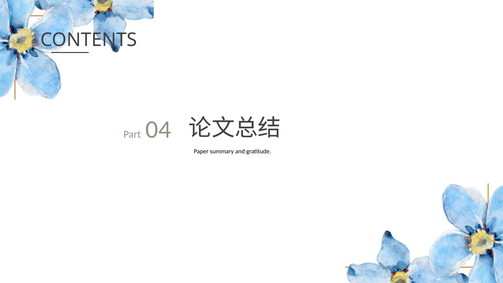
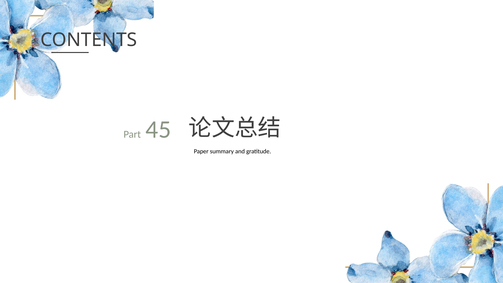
04: 04 -> 45 (158, 130)
